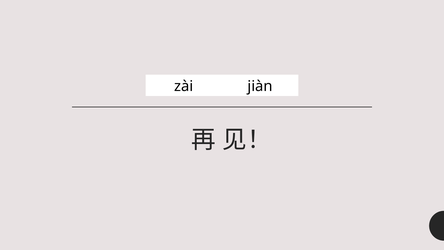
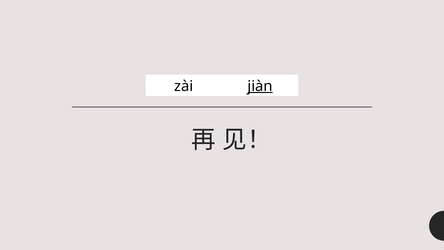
jiàn underline: none -> present (260, 86)
